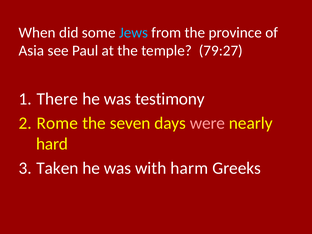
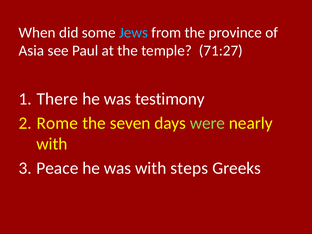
79:27: 79:27 -> 71:27 (221, 51)
were colour: pink -> light green (207, 123)
hard: hard -> with (52, 144)
Taken: Taken -> Peace (57, 168)
harm: harm -> steps (189, 168)
